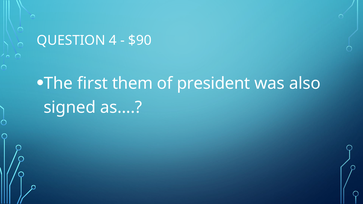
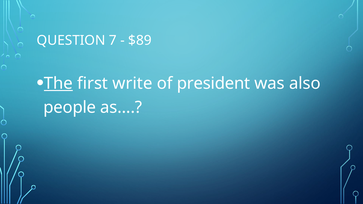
4: 4 -> 7 (113, 40)
$90: $90 -> $89 (140, 40)
The underline: none -> present (58, 84)
them: them -> write (132, 84)
signed: signed -> people (70, 107)
